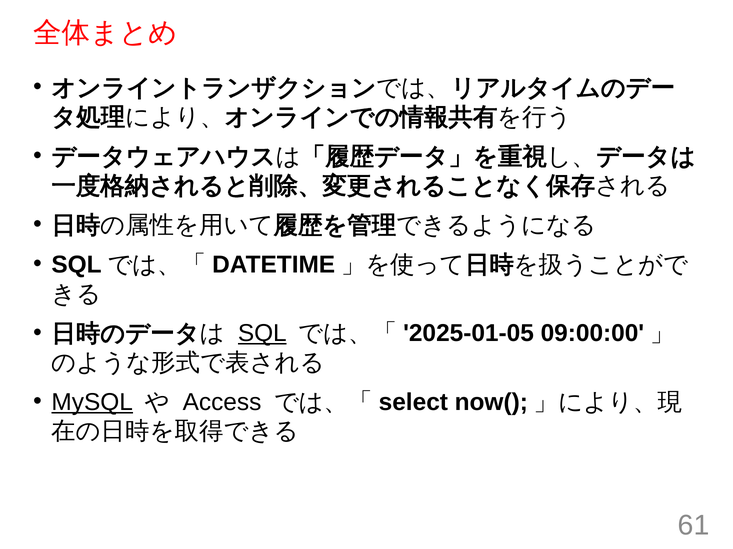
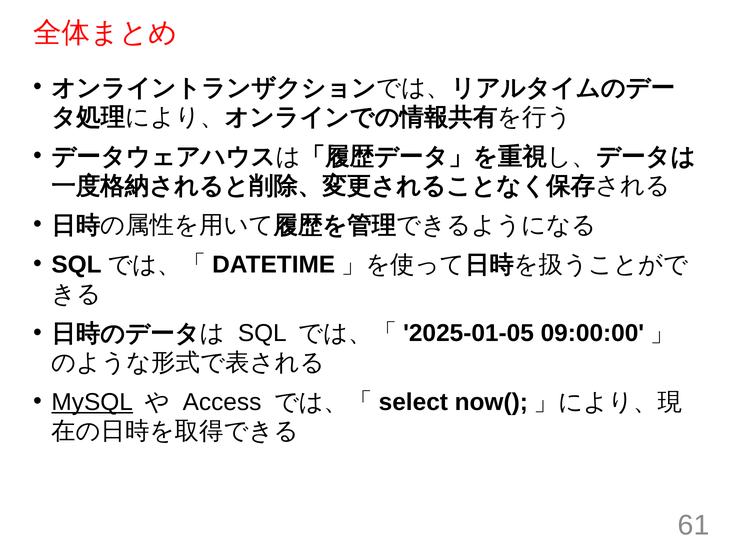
SQL underline: present -> none (262, 334)
